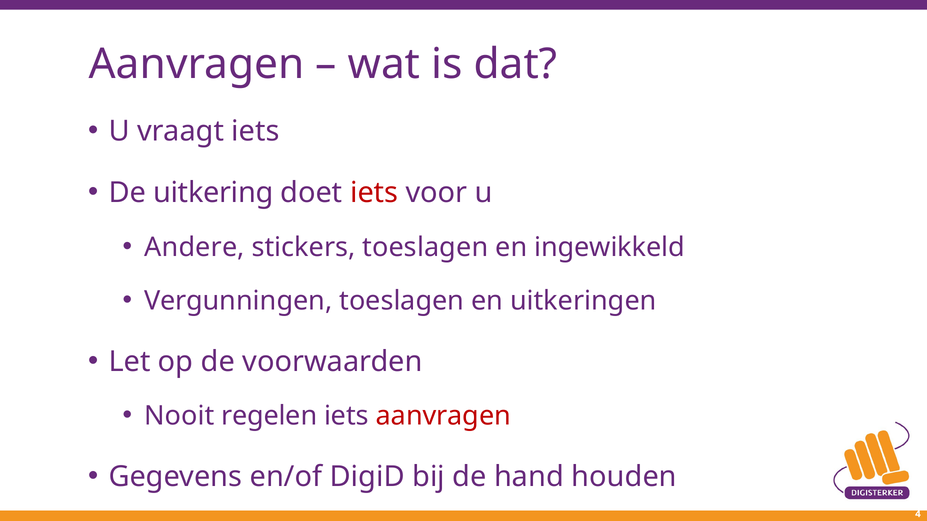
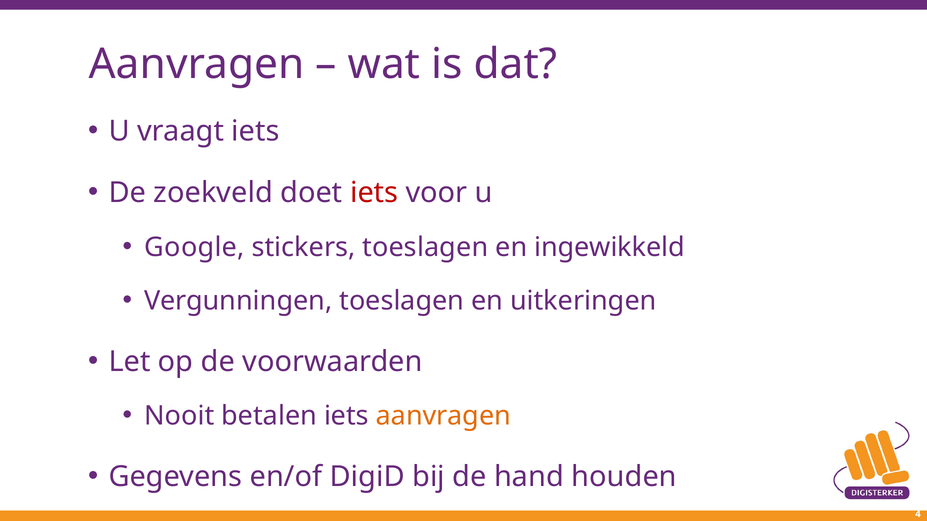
uitkering: uitkering -> zoekveld (213, 193)
Andere: Andere -> Google (195, 248)
regelen: regelen -> betalen (269, 416)
aanvragen colour: red -> orange (443, 416)
